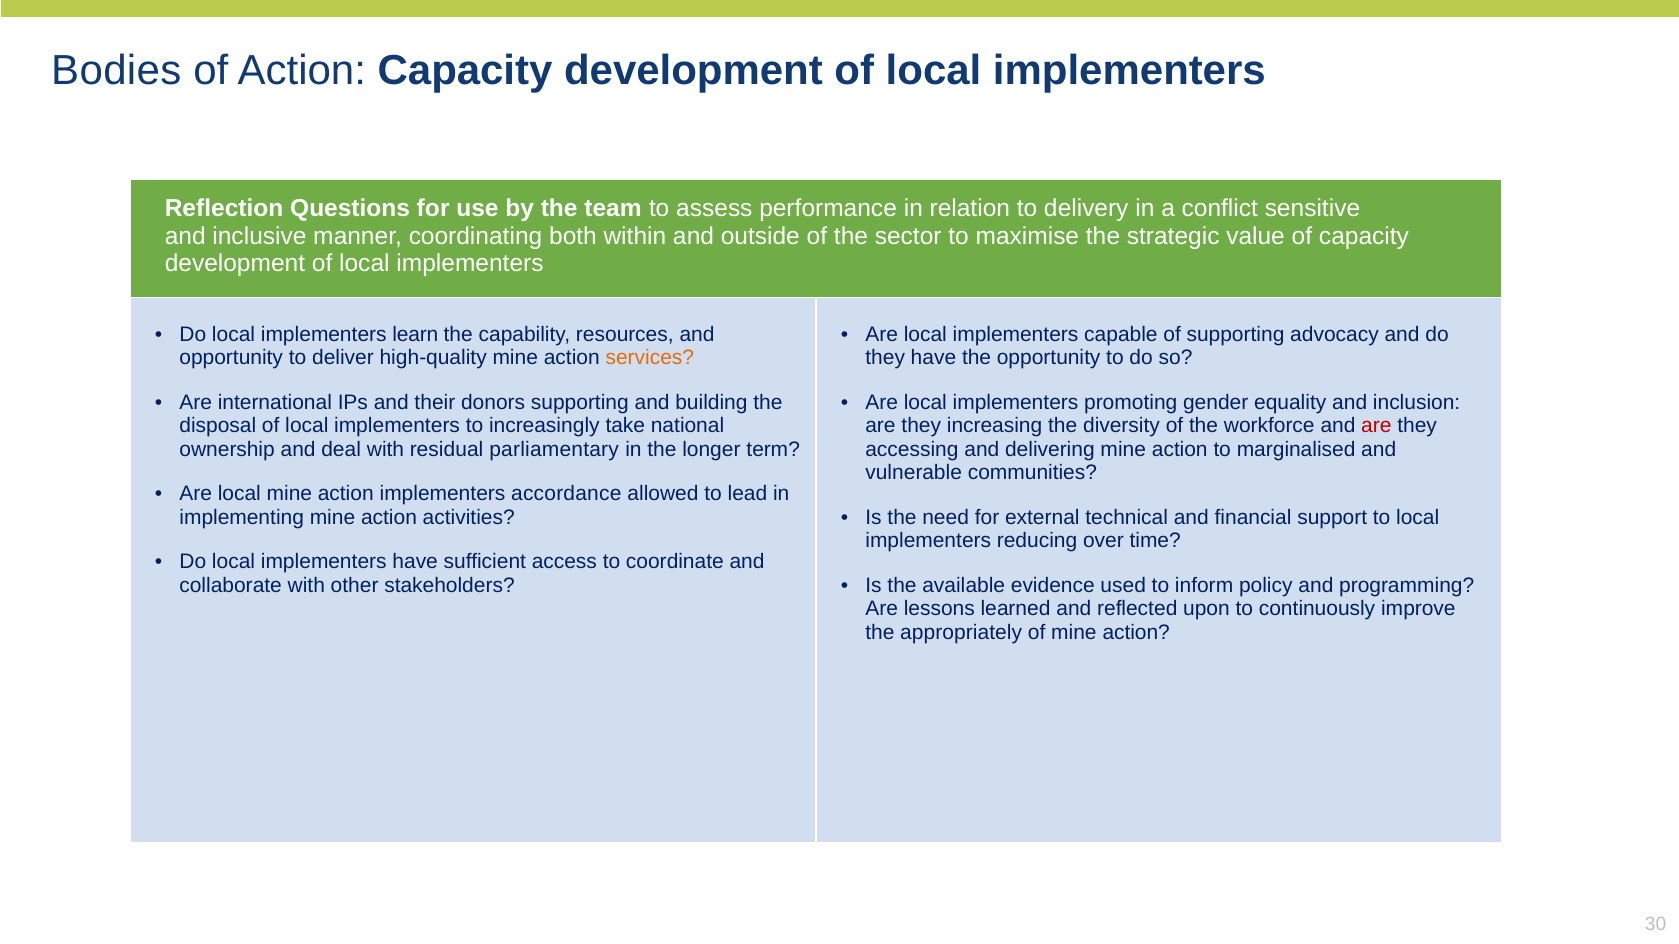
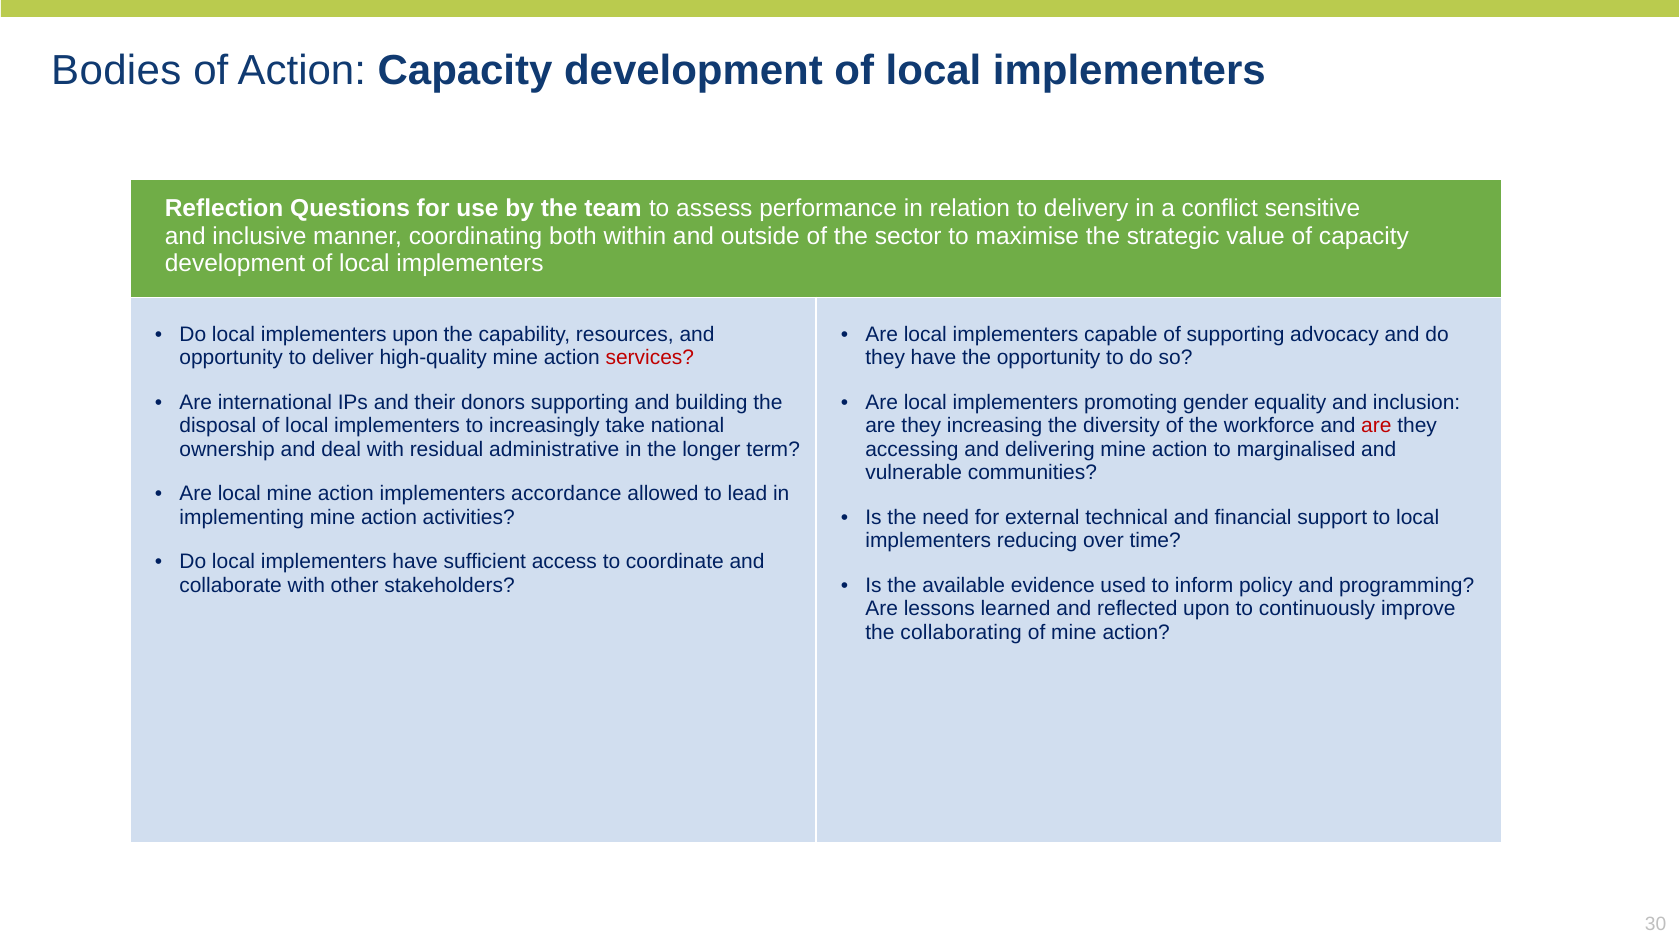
implementers learn: learn -> upon (415, 335)
services colour: orange -> red (650, 358)
parliamentary: parliamentary -> administrative (554, 450)
appropriately: appropriately -> collaborating (961, 632)
